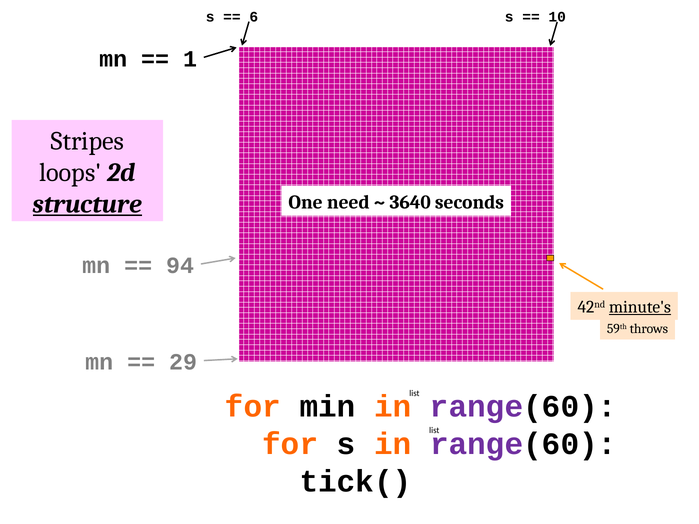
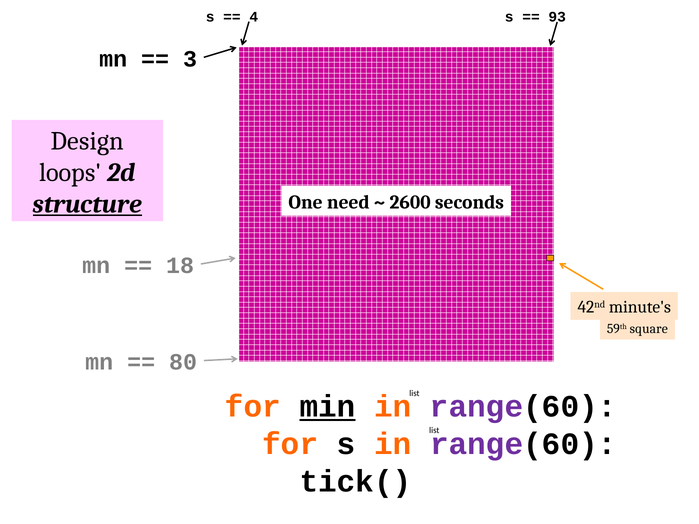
6: 6 -> 4 (254, 17)
10: 10 -> 93 (557, 17)
1: 1 -> 3 (190, 59)
Stripes: Stripes -> Design (87, 141)
3640: 3640 -> 2600 (410, 202)
94: 94 -> 18 (180, 266)
minute's underline: present -> none (640, 307)
throws: throws -> square (649, 329)
29: 29 -> 80 (183, 362)
min underline: none -> present (327, 407)
